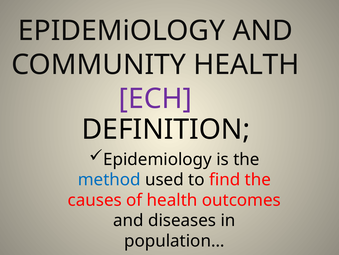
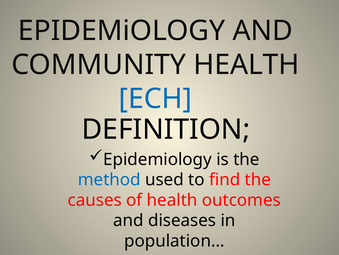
ECH colour: purple -> blue (155, 99)
